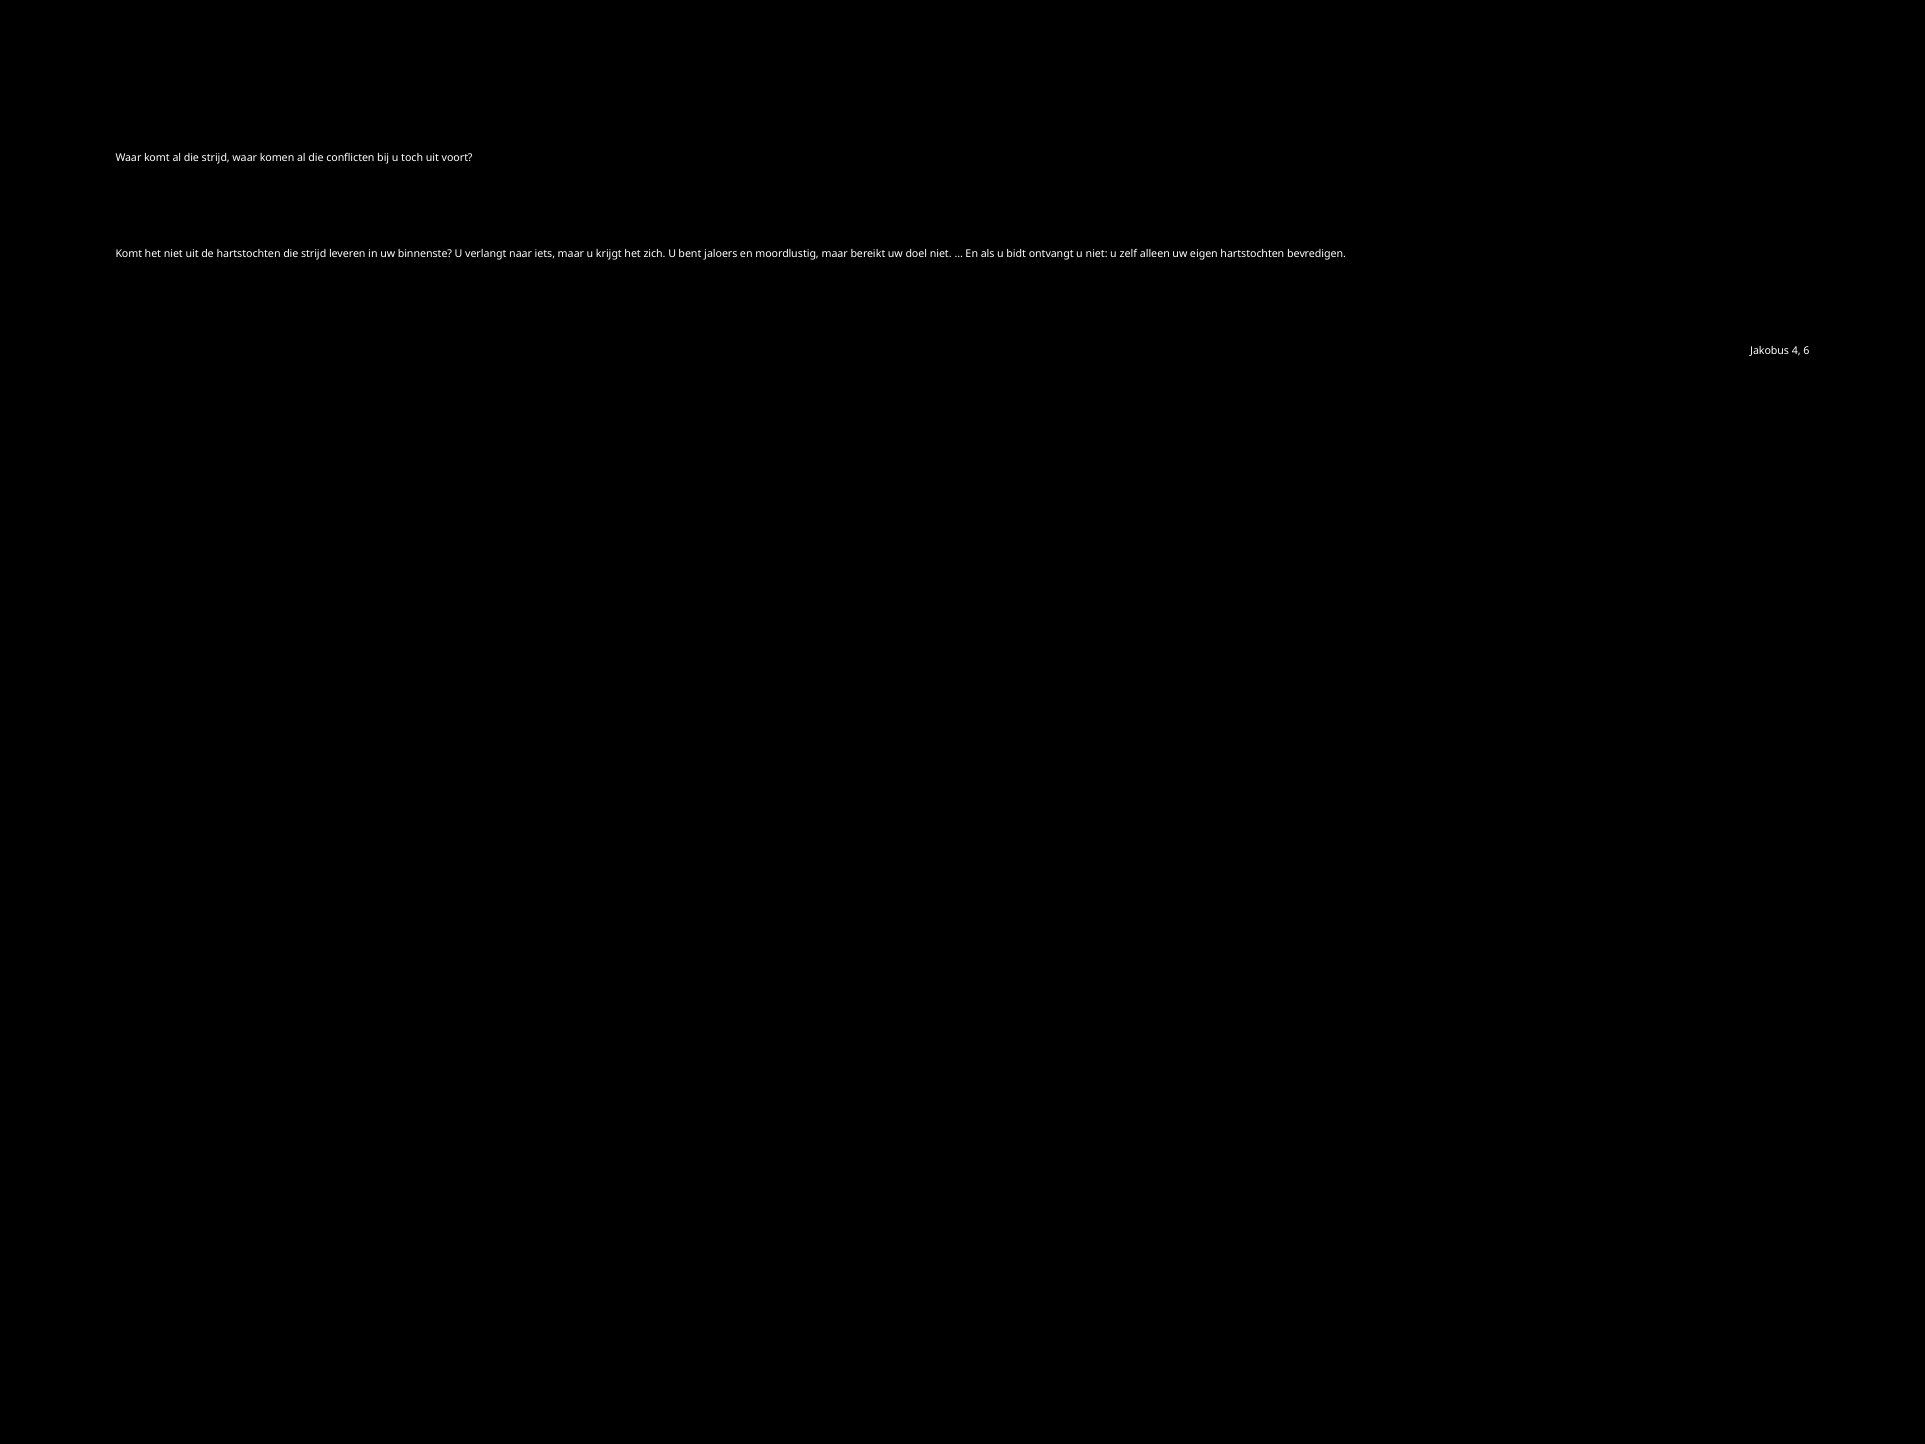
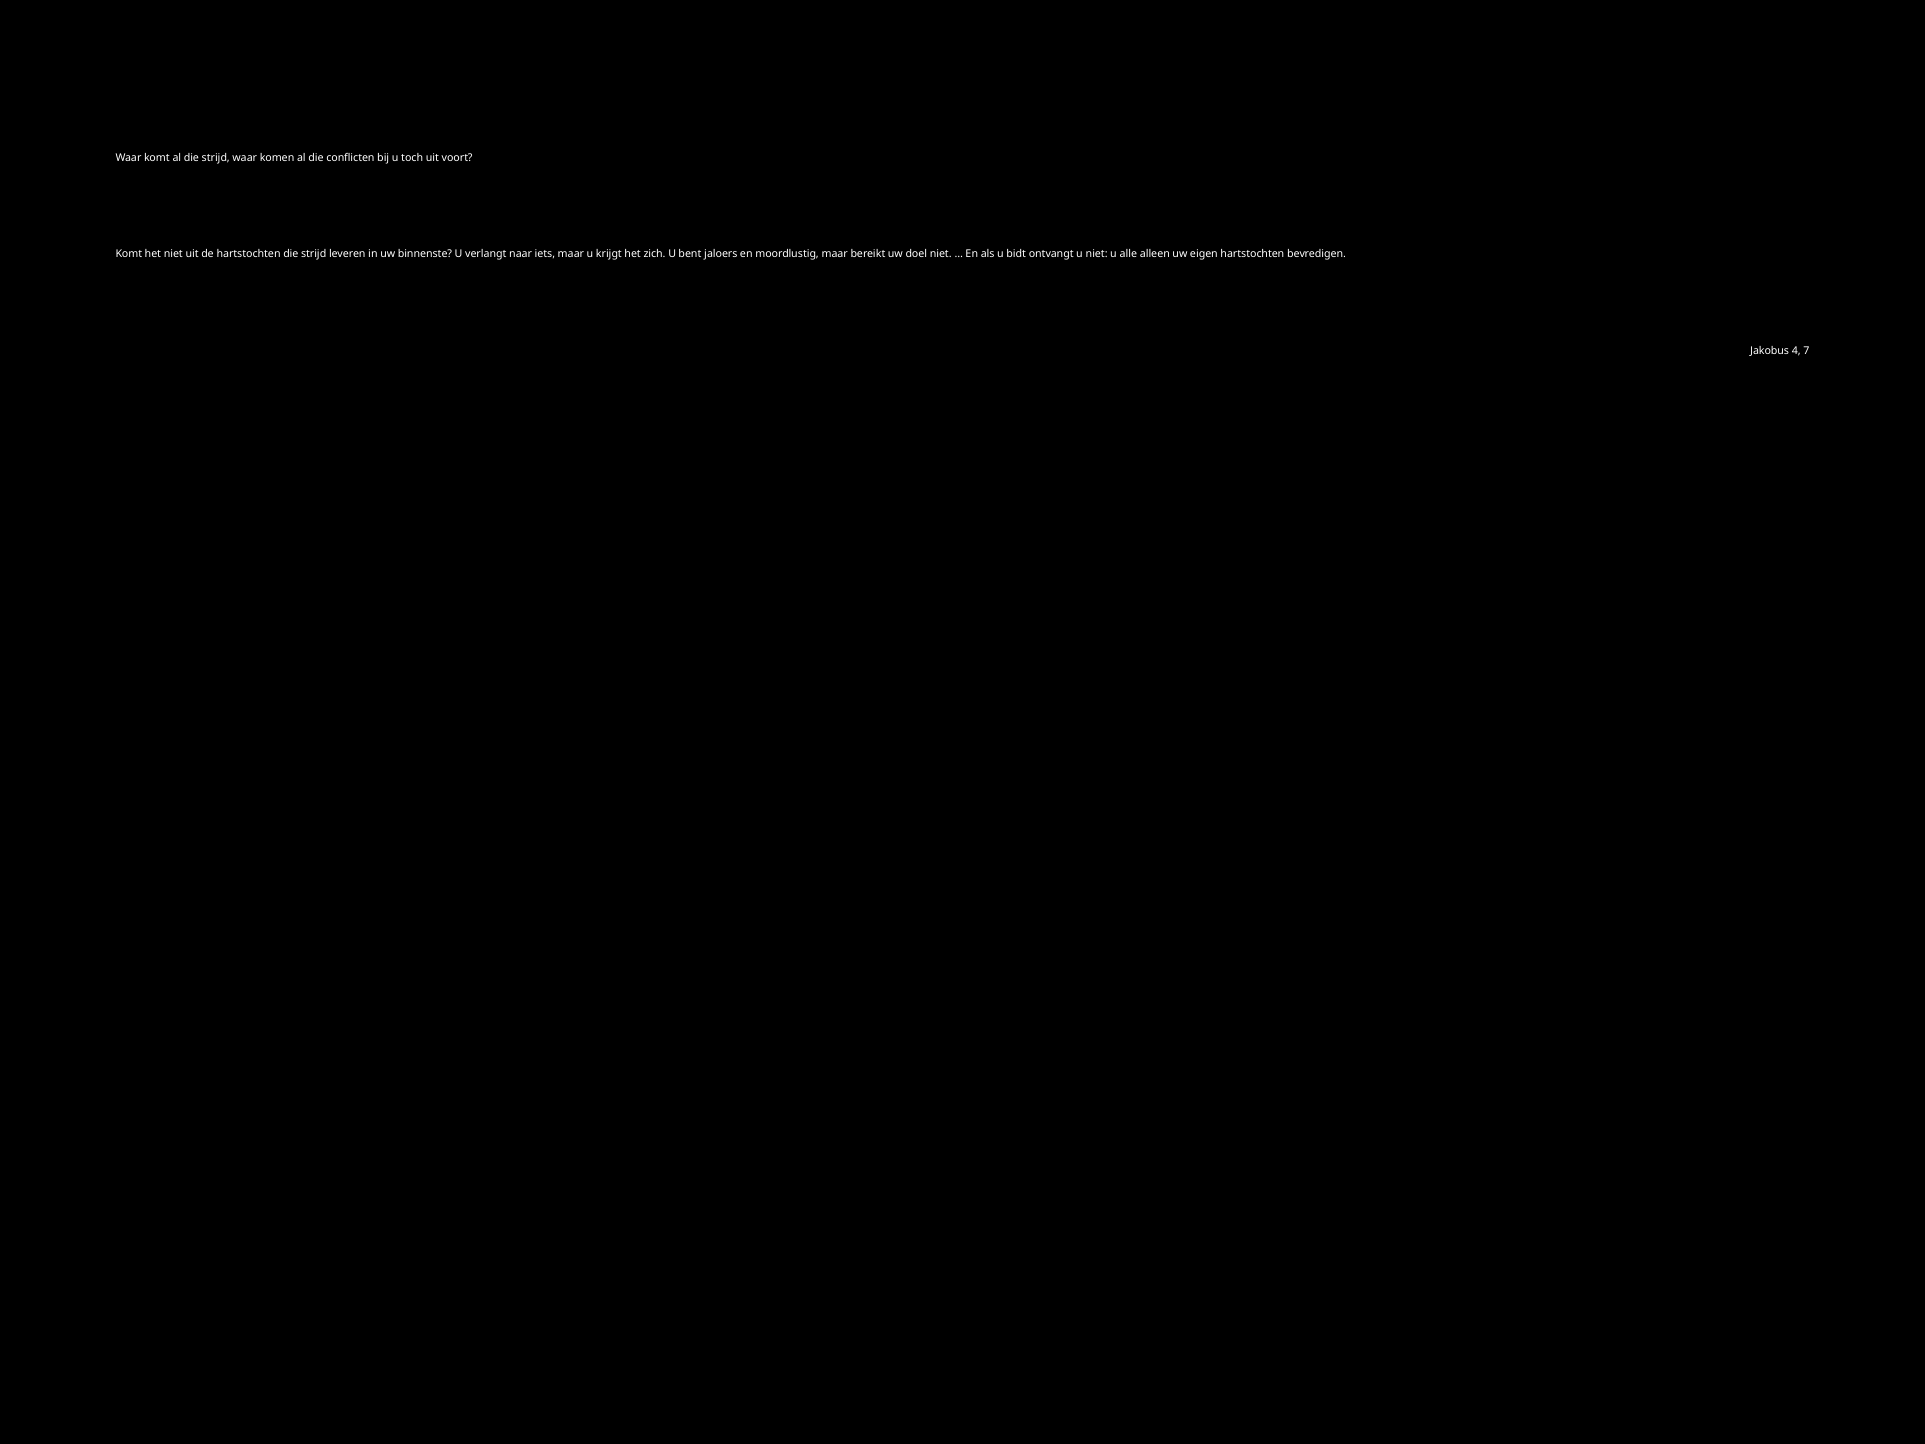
zelf: zelf -> alle (1128, 254)
6: 6 -> 7 (1806, 351)
